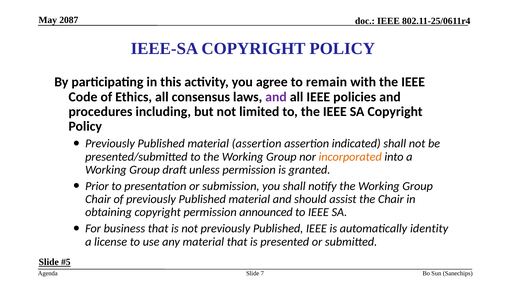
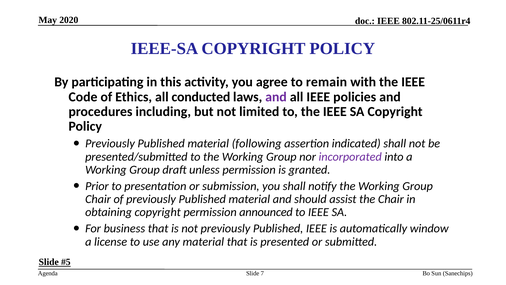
2087: 2087 -> 2020 (69, 20)
consensus: consensus -> conducted (201, 97)
material assertion: assertion -> following (257, 143)
incorporated colour: orange -> purple (350, 156)
identity: identity -> window (429, 228)
